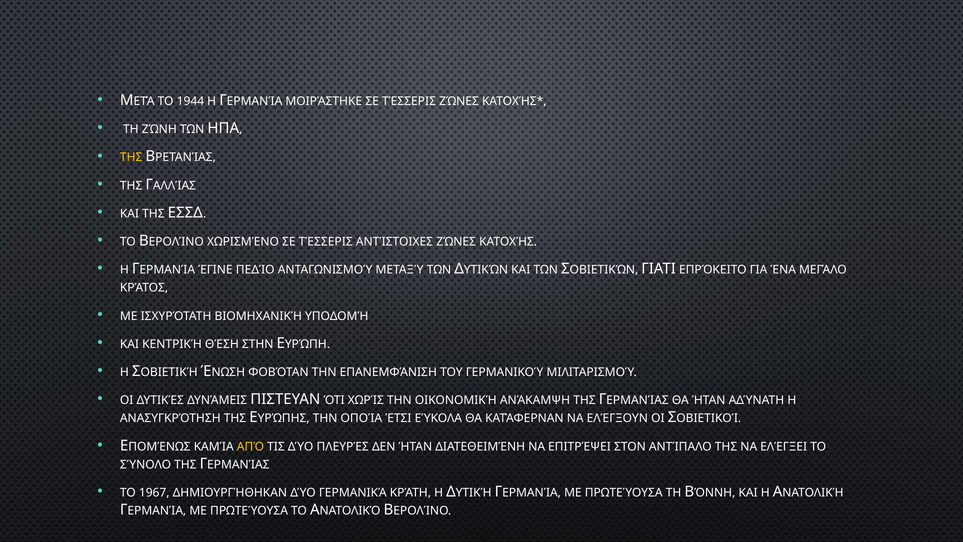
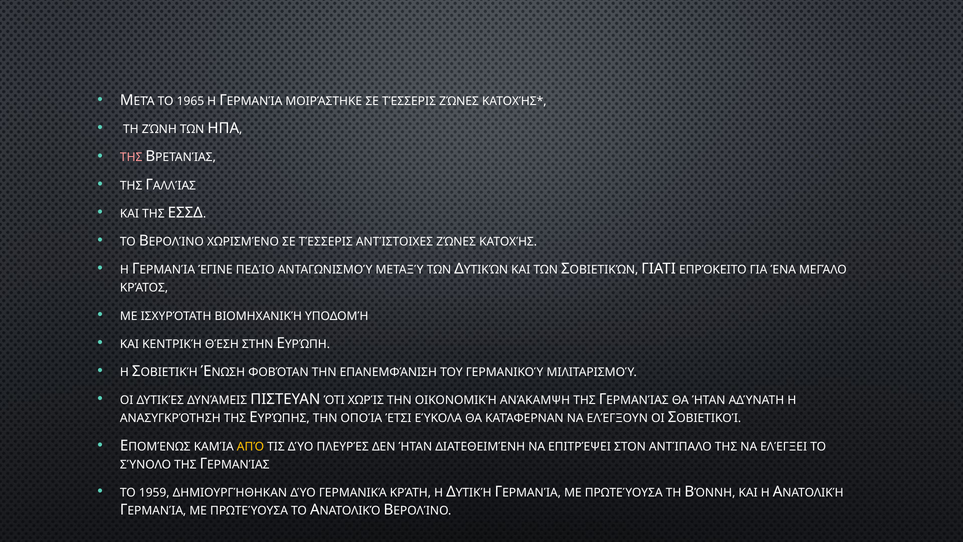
1944: 1944 -> 1965 (190, 101)
ΤΗΣ colour: yellow -> pink (131, 157)
1967: 1967 -> 1959 (154, 492)
